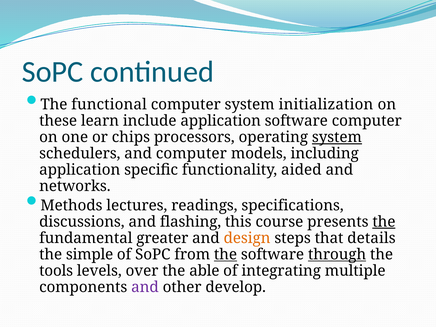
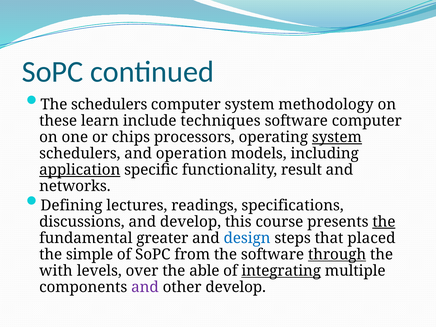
The functional: functional -> schedulers (109, 105)
initialization: initialization -> methodology (326, 105)
include application: application -> techniques (221, 121)
and computer: computer -> operation (191, 154)
application underline: none -> present (80, 170)
aided: aided -> result (301, 170)
Methods: Methods -> Defining (71, 205)
and flashing: flashing -> develop (191, 222)
design colour: orange -> blue (247, 238)
details: details -> placed (371, 238)
the underline: present -> none (225, 254)
tools: tools -> with (56, 271)
integrating underline: none -> present (281, 271)
